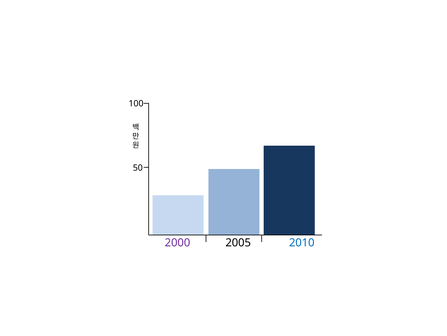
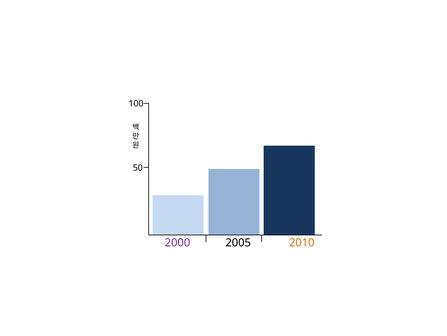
2010 colour: blue -> orange (302, 242)
